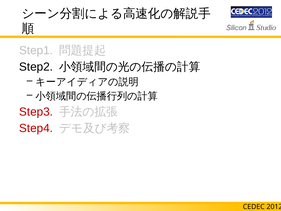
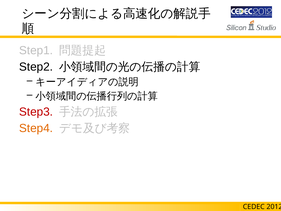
Step4 colour: red -> orange (36, 128)
